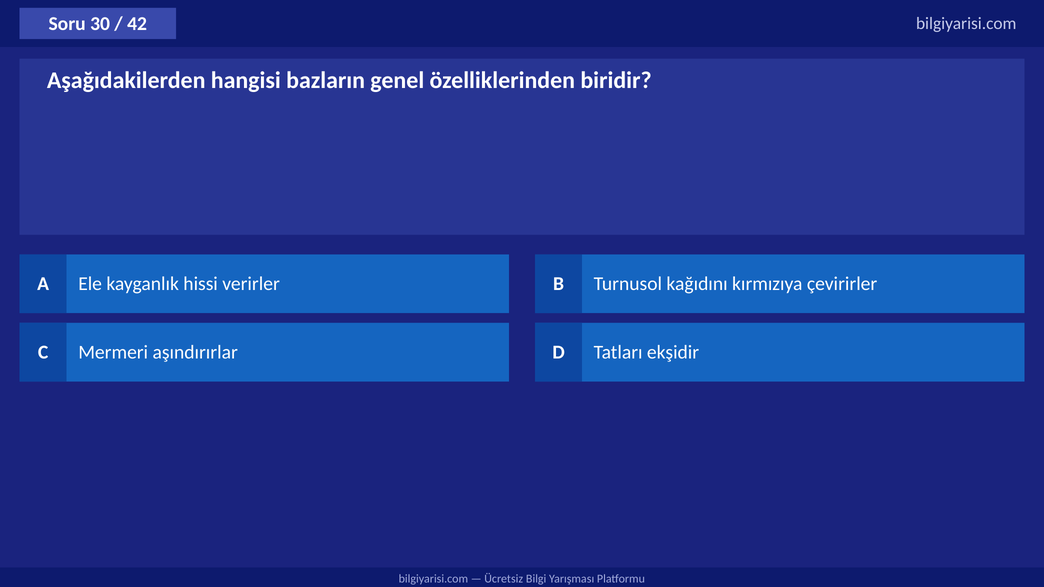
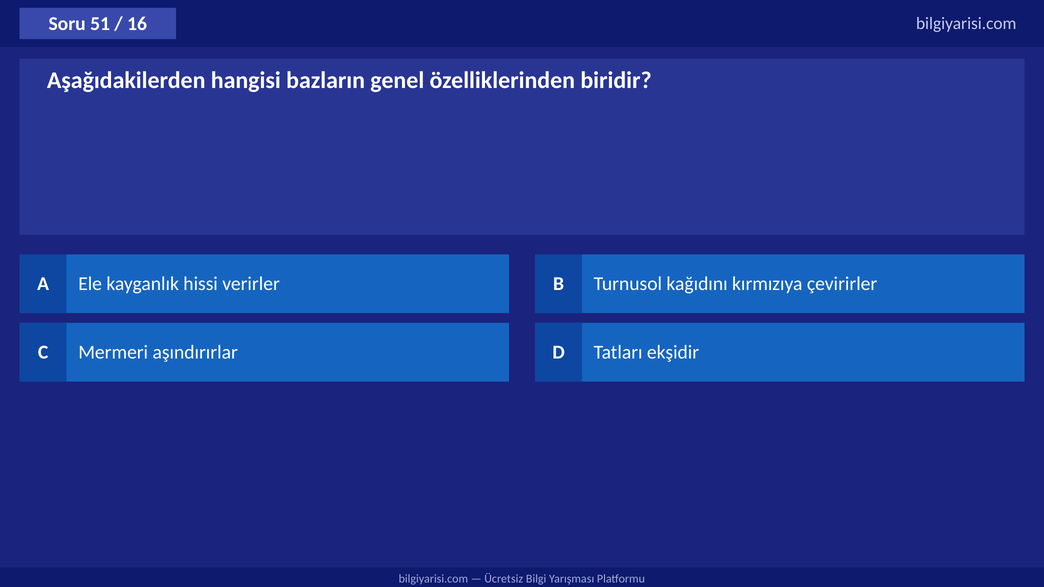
30: 30 -> 51 (100, 24)
42: 42 -> 16 (137, 24)
